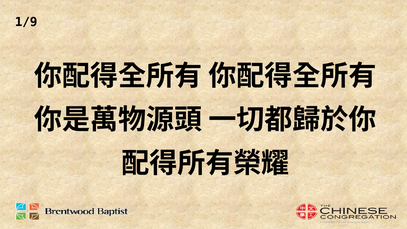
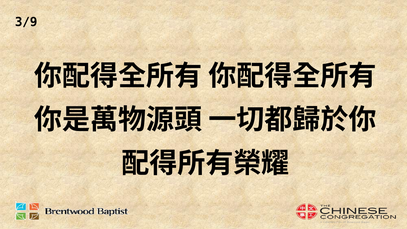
1/9: 1/9 -> 3/9 (26, 22)
